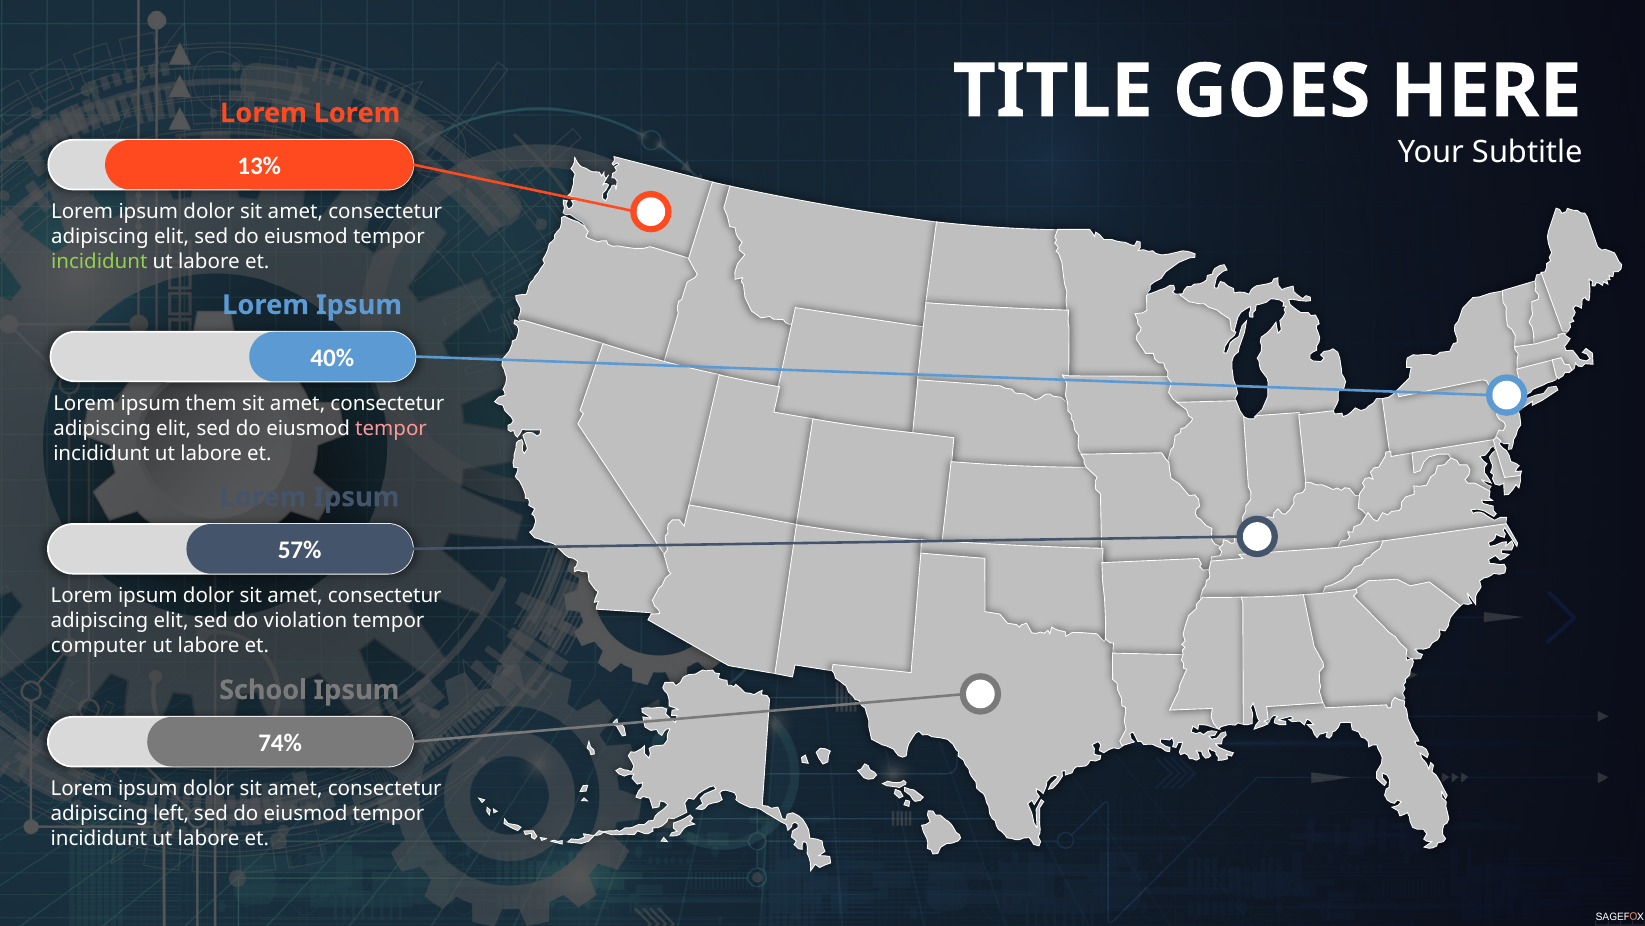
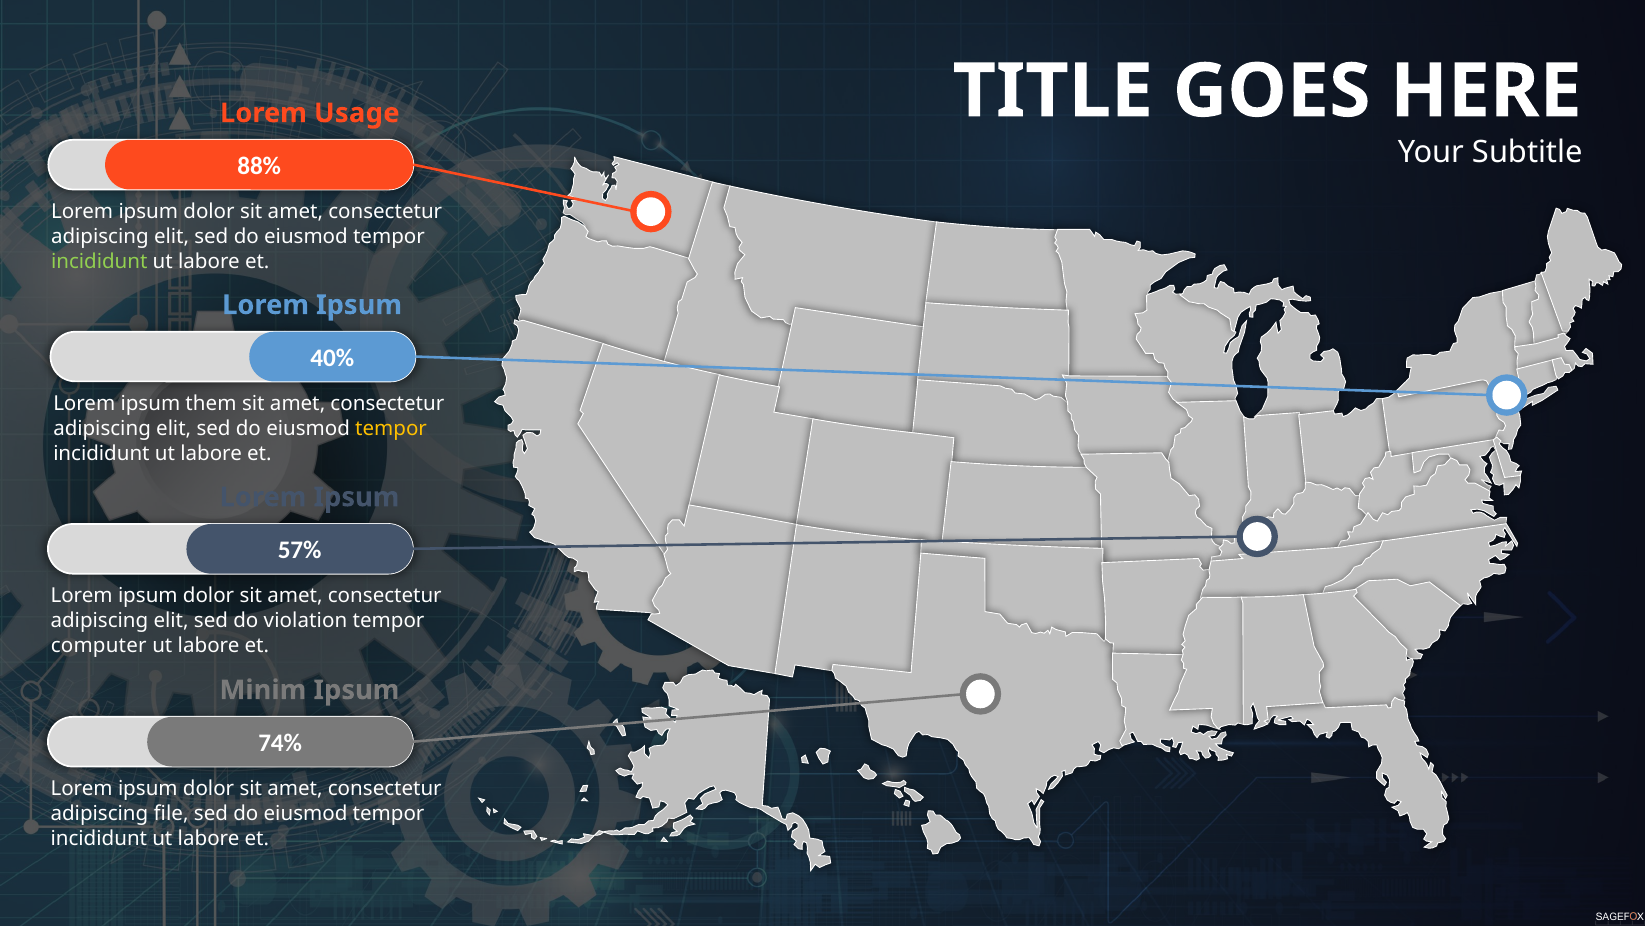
Lorem: Lorem -> Usage (357, 113)
13%: 13% -> 88% (259, 166)
tempor colour: pink -> yellow (391, 428)
School: School -> Minim (263, 690)
left: left -> file (171, 813)
